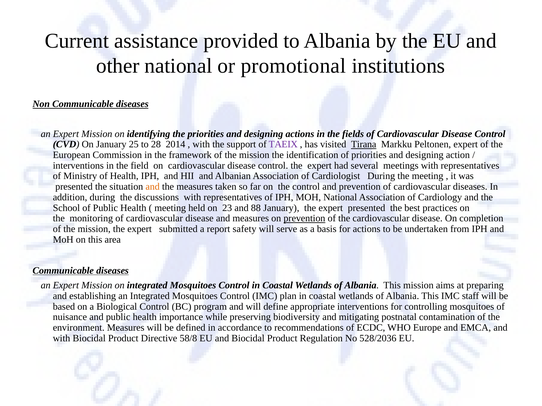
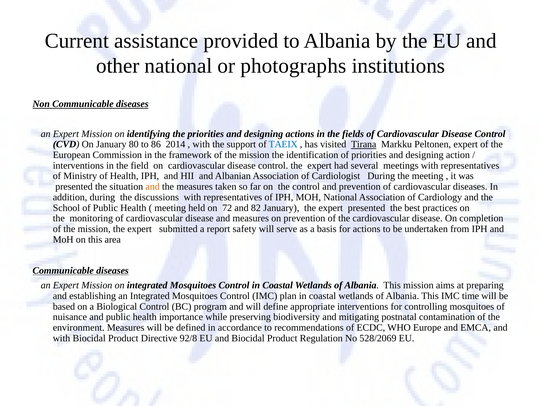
promotional: promotional -> photographs (293, 66)
25: 25 -> 80 (134, 145)
28: 28 -> 86 (156, 145)
TAEIX colour: purple -> blue (283, 145)
23: 23 -> 72 (227, 208)
88: 88 -> 82 (256, 208)
prevention underline: present -> none (304, 219)
staff: staff -> time (471, 296)
58/8: 58/8 -> 92/8 (188, 339)
528/2036: 528/2036 -> 528/2069 (378, 339)
